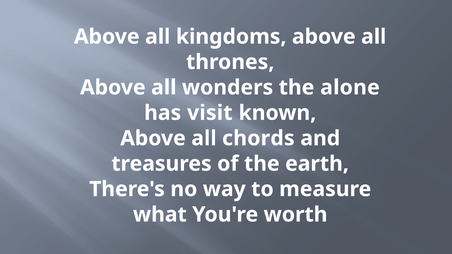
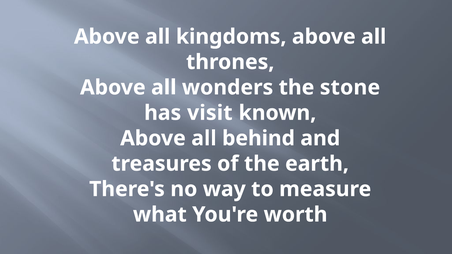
alone: alone -> stone (350, 88)
chords: chords -> behind (259, 138)
